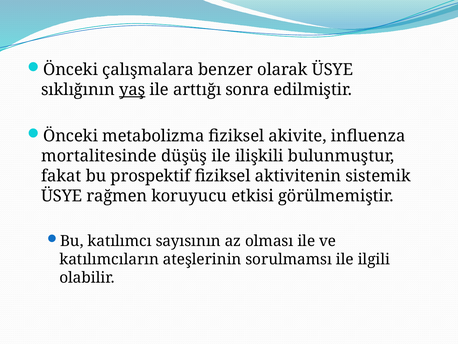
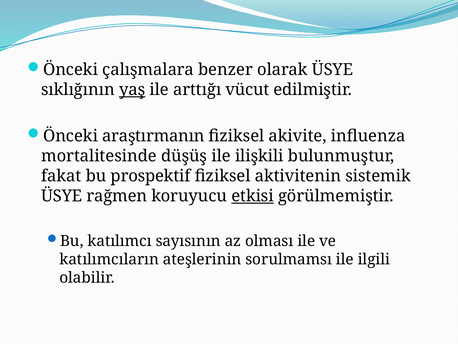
sonra: sonra -> vücut (247, 90)
metabolizma: metabolizma -> araştırmanın (153, 136)
etkisi underline: none -> present (253, 196)
